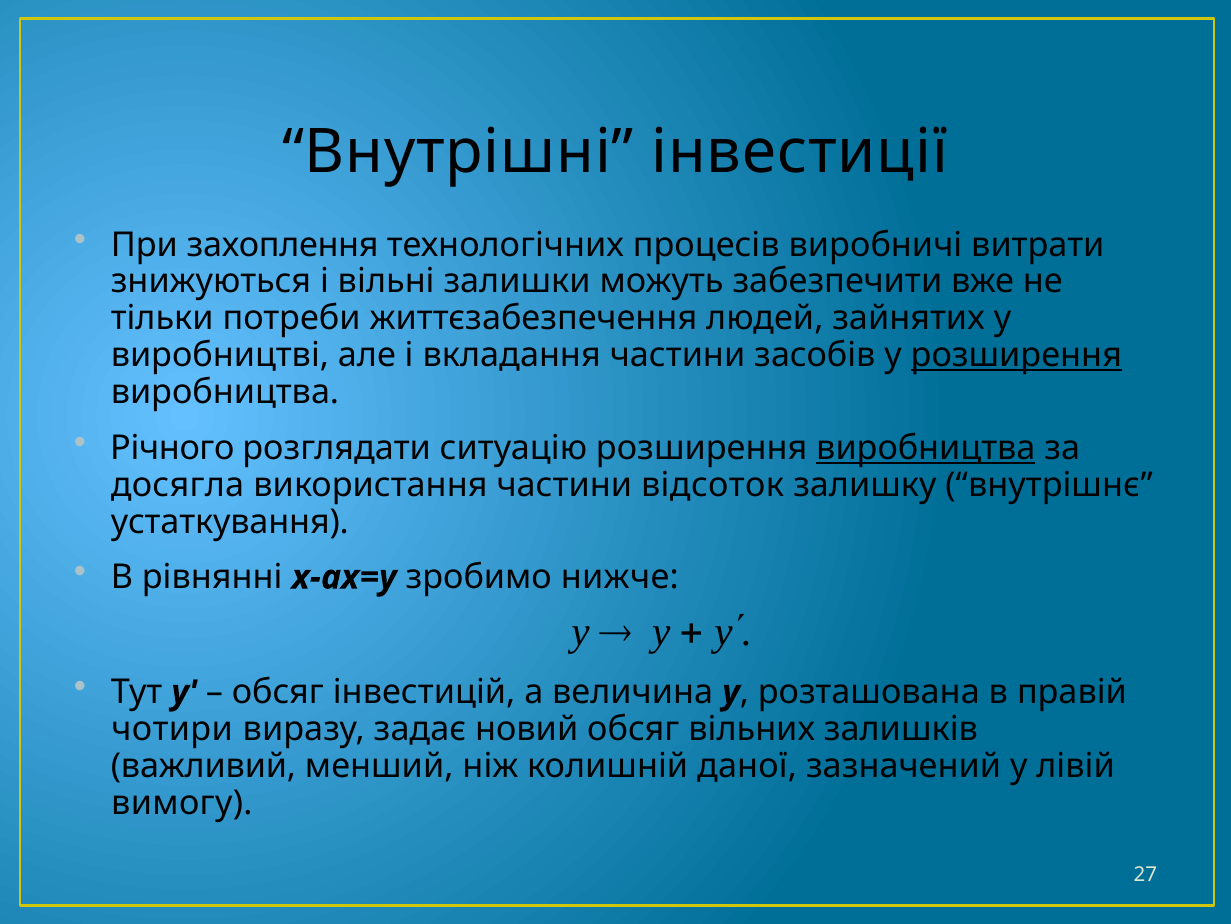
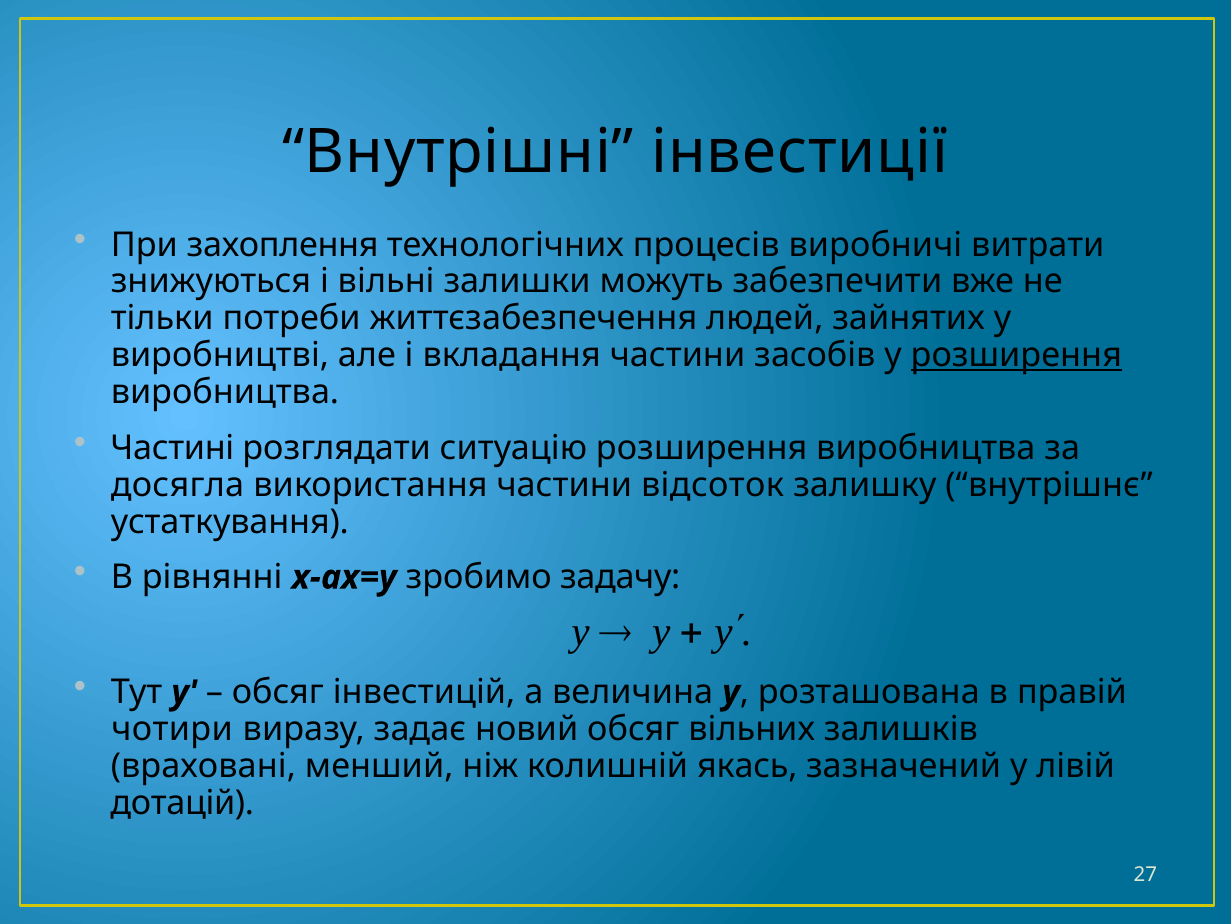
Річного: Річного -> Частині (172, 448)
виробництва underline: present -> none (926, 448)
нижче: нижче -> задачу (620, 577)
важливий: важливий -> враховані (203, 765)
даної: даної -> якась (747, 765)
вимогу: вимогу -> дотацій (182, 802)
